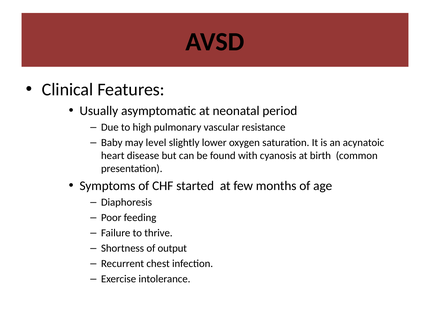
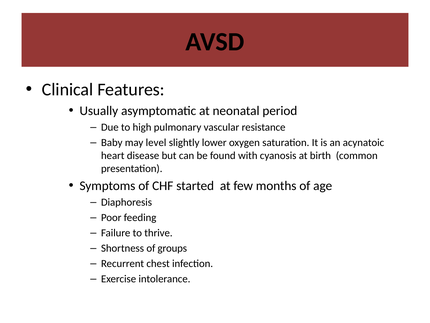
output: output -> groups (172, 248)
